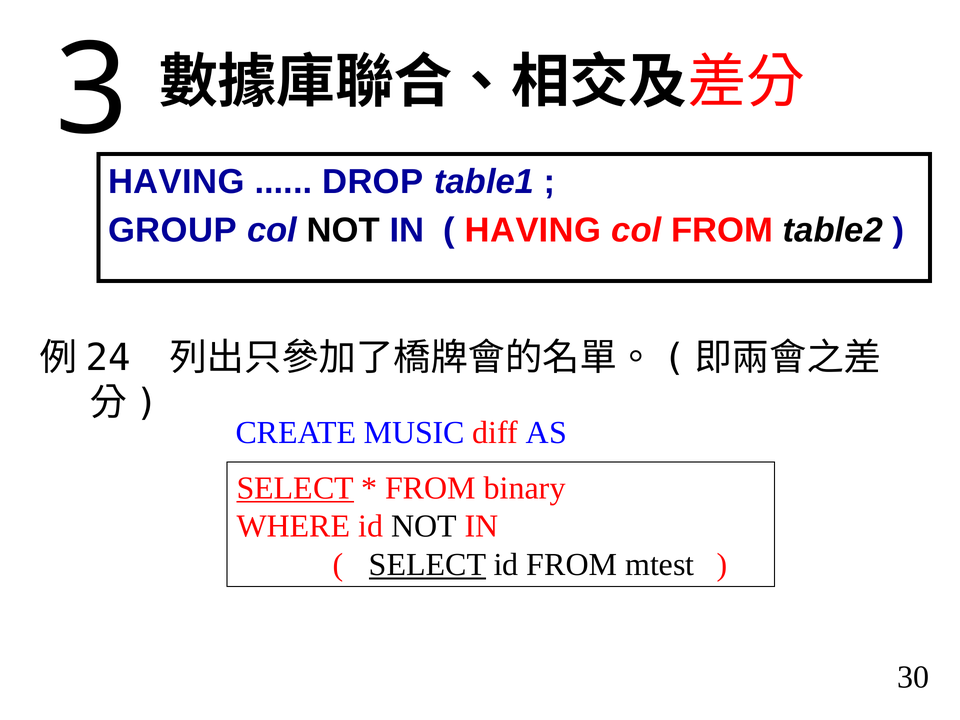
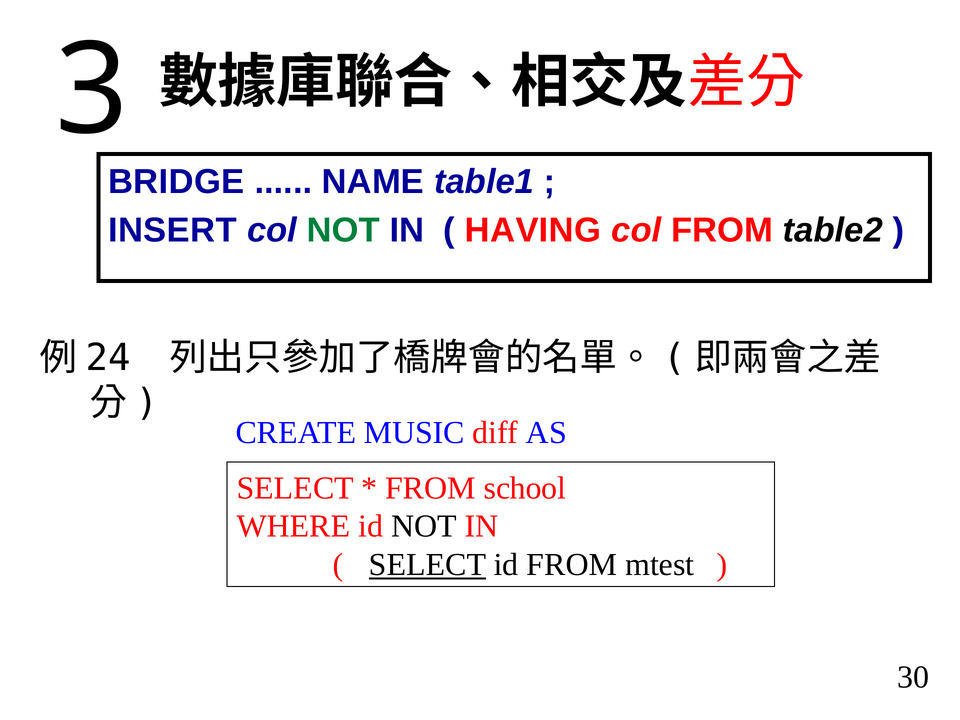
HAVING: HAVING -> BRIDGE (176, 182)
DROP: DROP -> NAME (373, 182)
GROUP: GROUP -> INSERT (172, 230)
NOT colour: black -> green (343, 230)
SELECT underline: present -> none (295, 488)
binary: binary -> school (525, 488)
